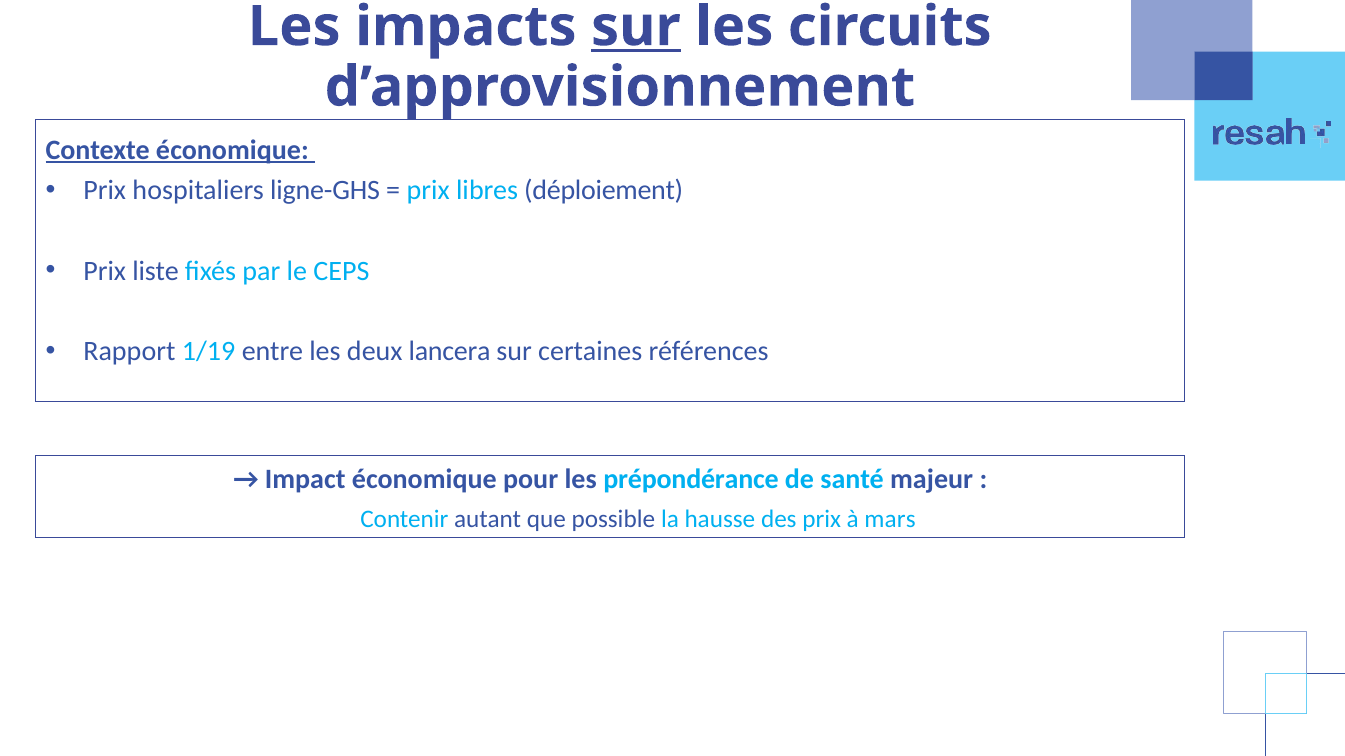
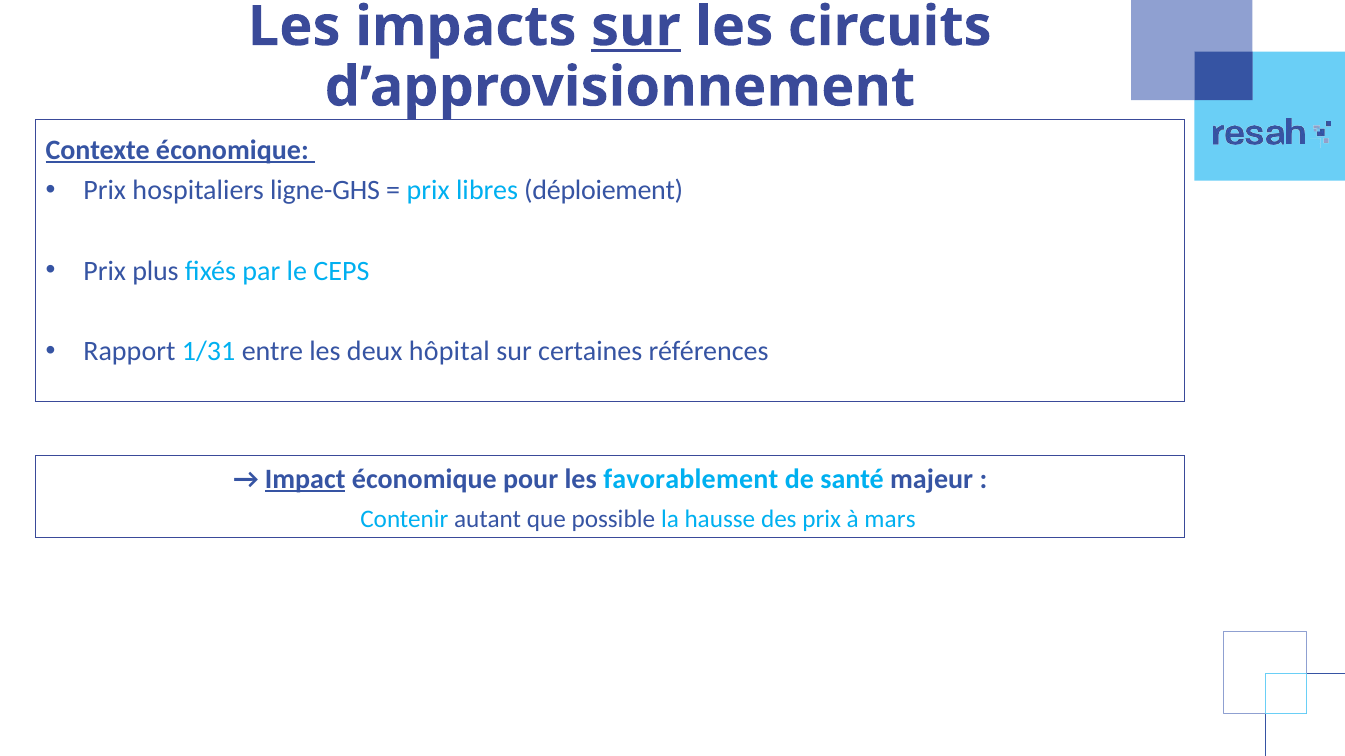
liste: liste -> plus (156, 271)
1/19: 1/19 -> 1/31 (209, 352)
lancera: lancera -> hôpital (449, 352)
Impact underline: none -> present (305, 479)
prépondérance: prépondérance -> favorablement (691, 479)
